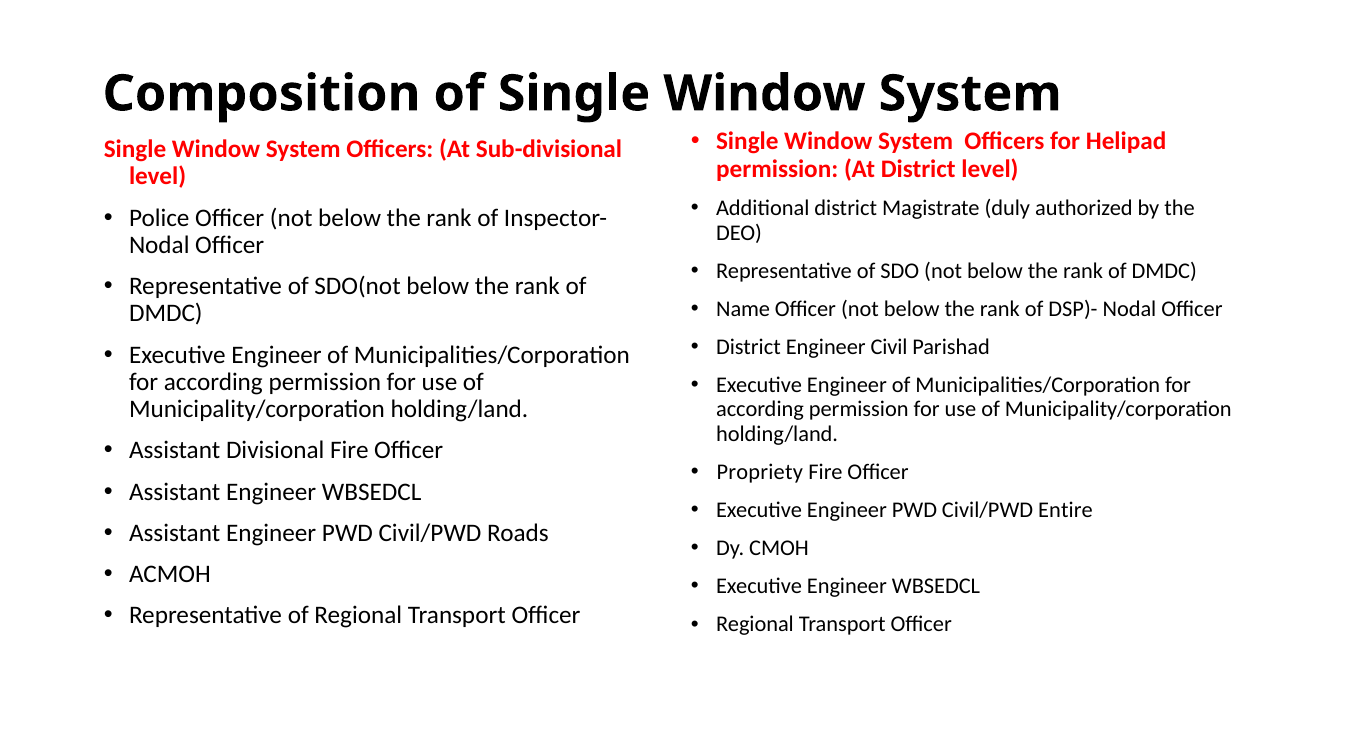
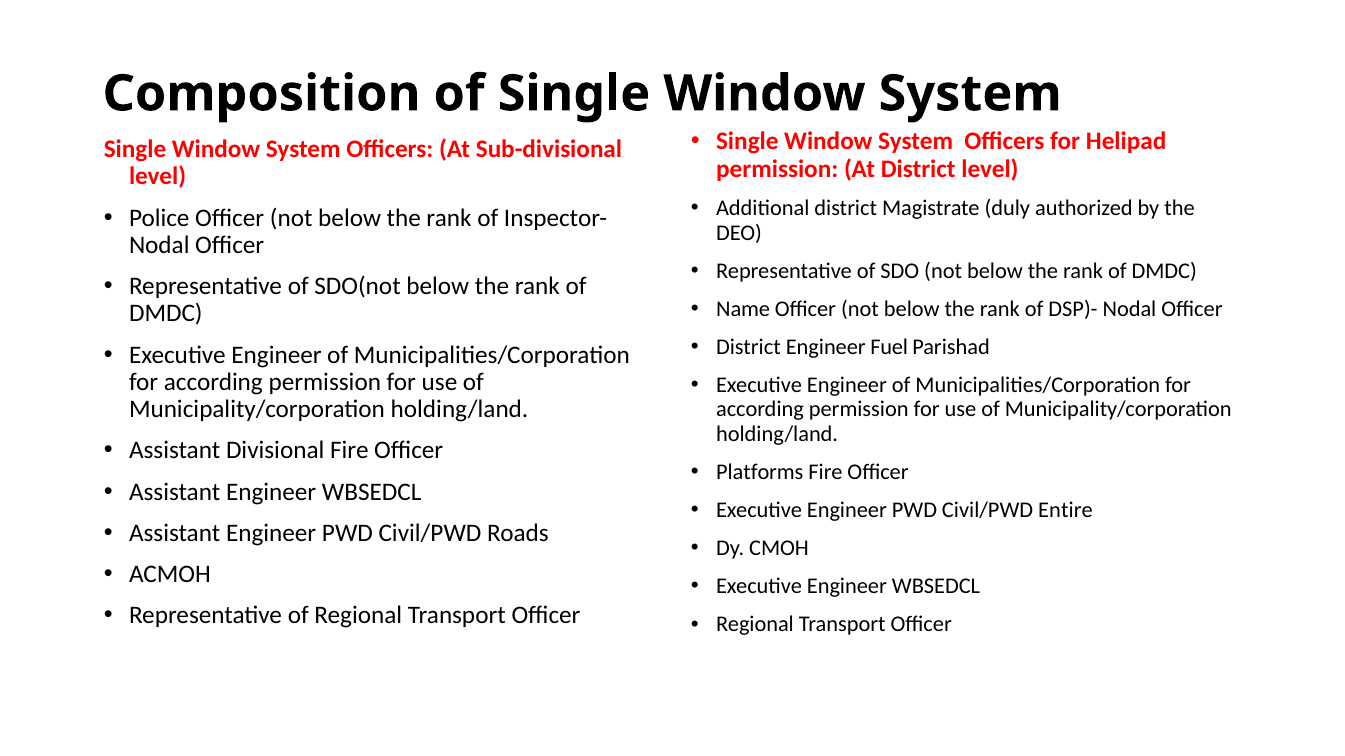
Civil: Civil -> Fuel (889, 347)
Propriety: Propriety -> Platforms (760, 472)
